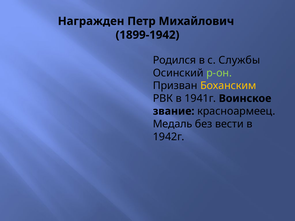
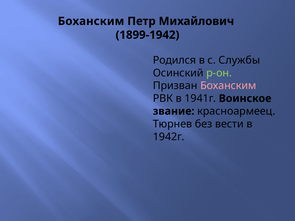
Награжден: Награжден -> Боханским (91, 21)
Боханским colour: yellow -> pink (228, 86)
Медаль: Медаль -> Тюрнев (172, 124)
